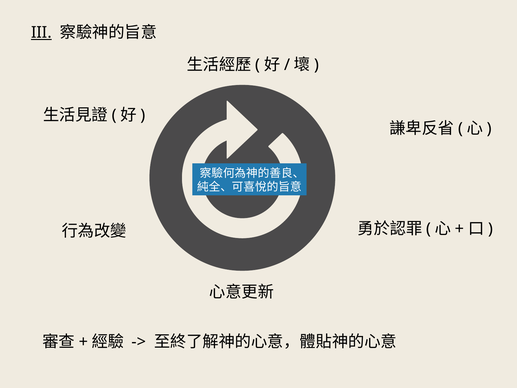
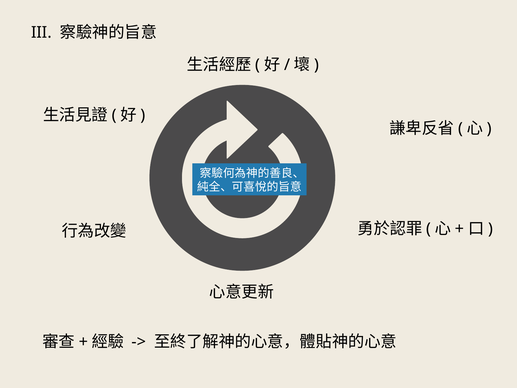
III underline: present -> none (41, 33)
